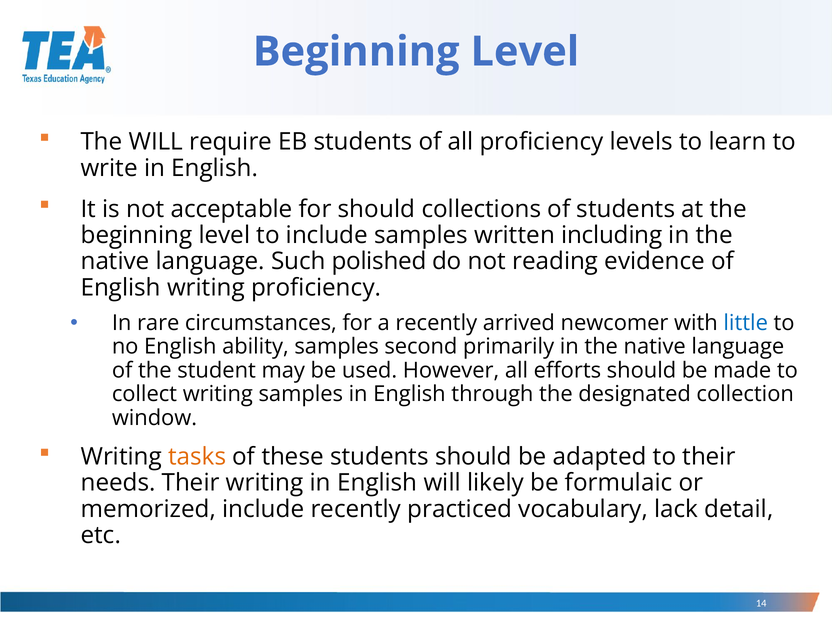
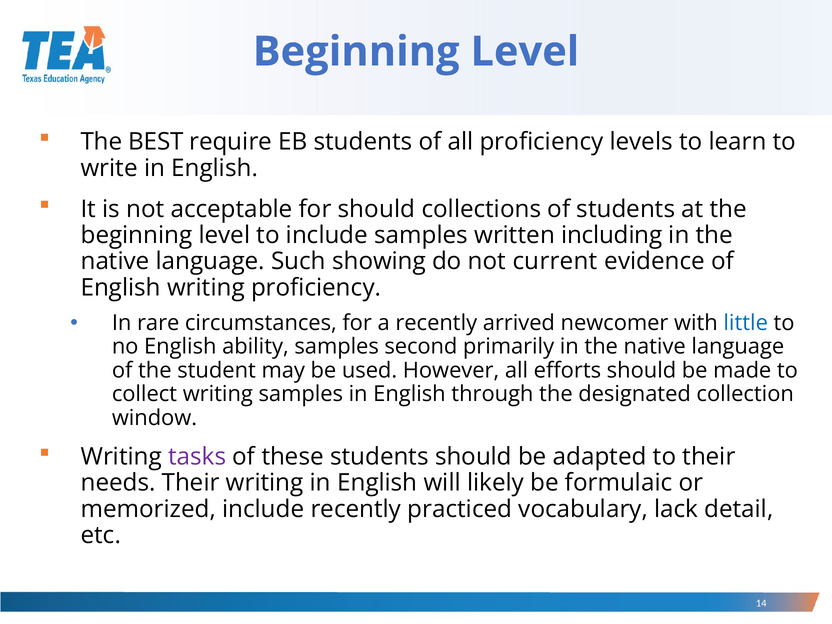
The WILL: WILL -> BEST (156, 142)
polished: polished -> showing (379, 261)
reading: reading -> current (555, 261)
tasks colour: orange -> purple (197, 457)
